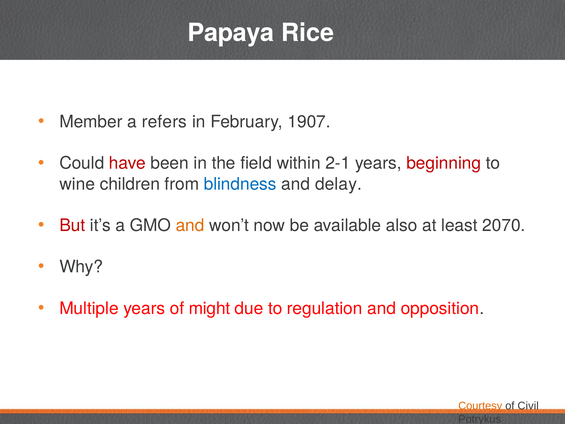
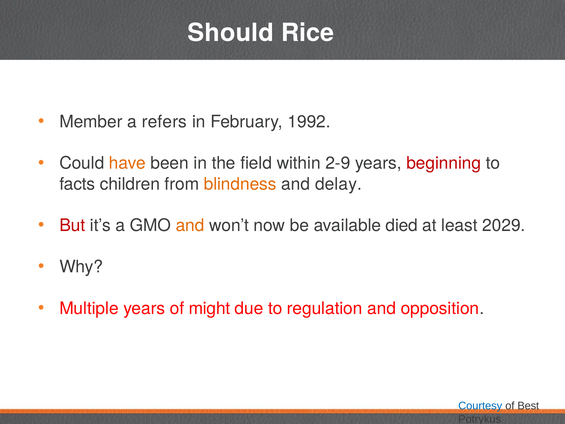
Papaya: Papaya -> Should (231, 33)
1907: 1907 -> 1992 (309, 122)
have colour: red -> orange (127, 163)
2-1: 2-1 -> 2-9 (338, 163)
wine: wine -> facts (77, 184)
blindness colour: blue -> orange (240, 184)
also: also -> died (402, 225)
2070: 2070 -> 2029 (504, 225)
Courtesy colour: orange -> blue (480, 406)
Civil: Civil -> Best (528, 406)
